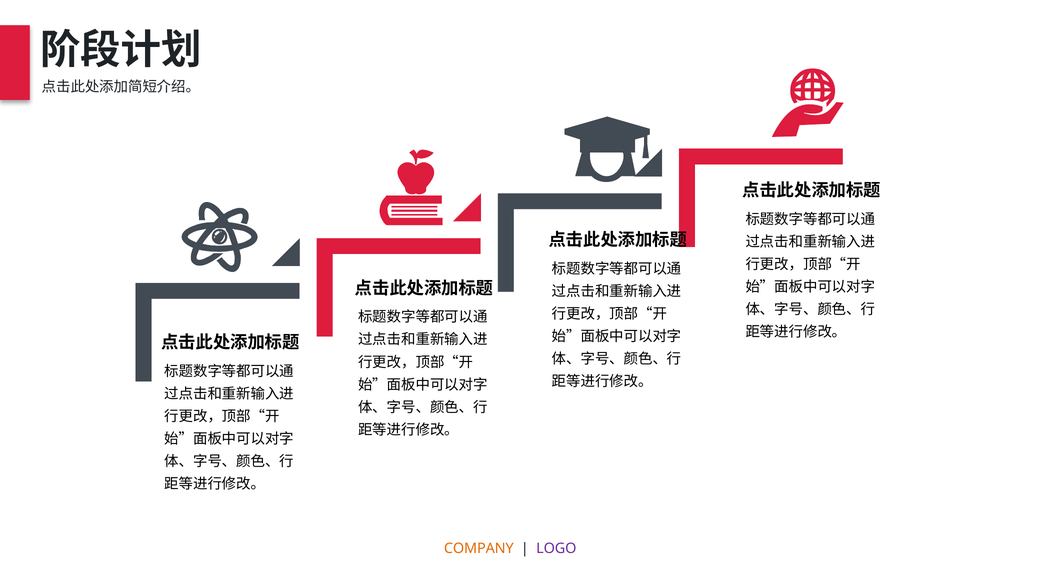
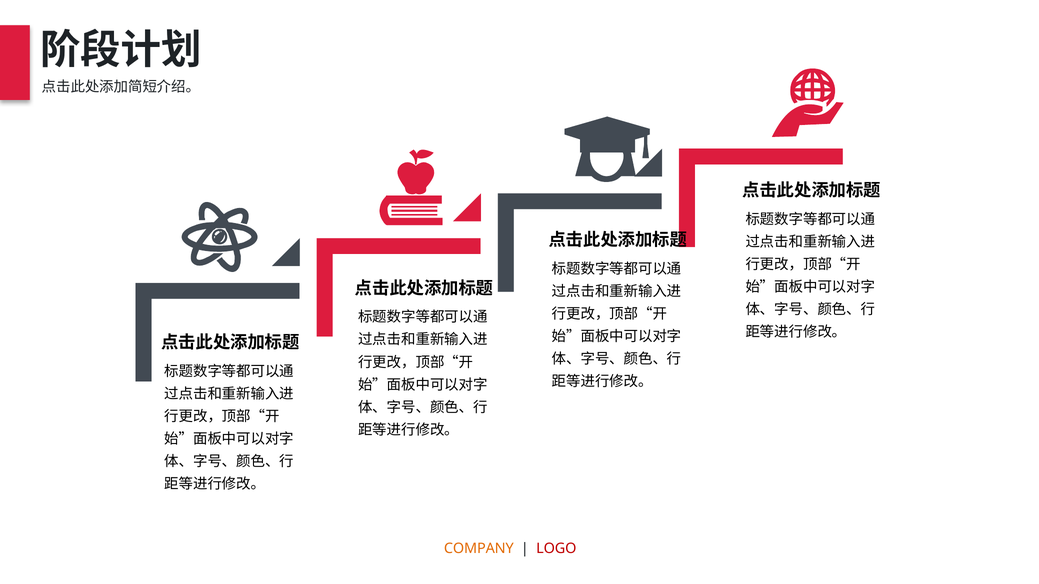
LOGO colour: purple -> red (556, 549)
